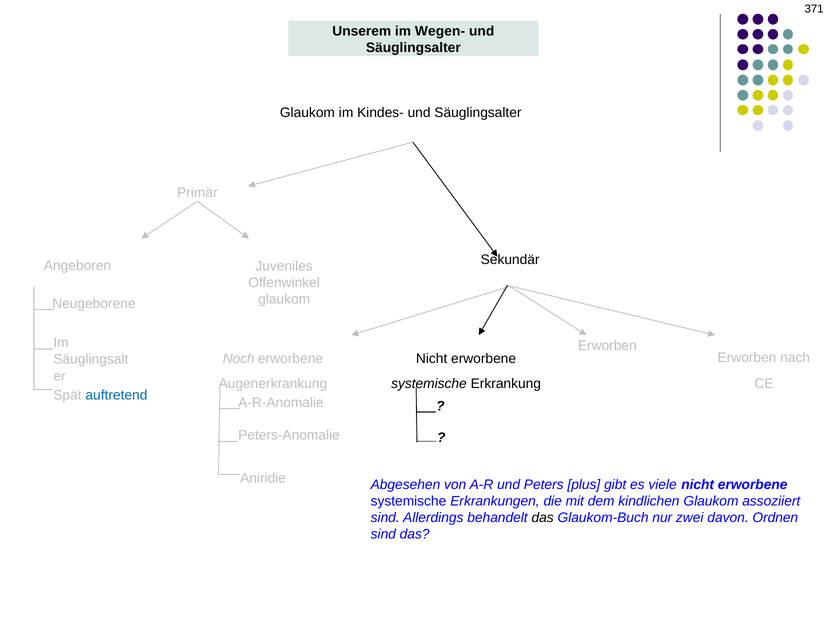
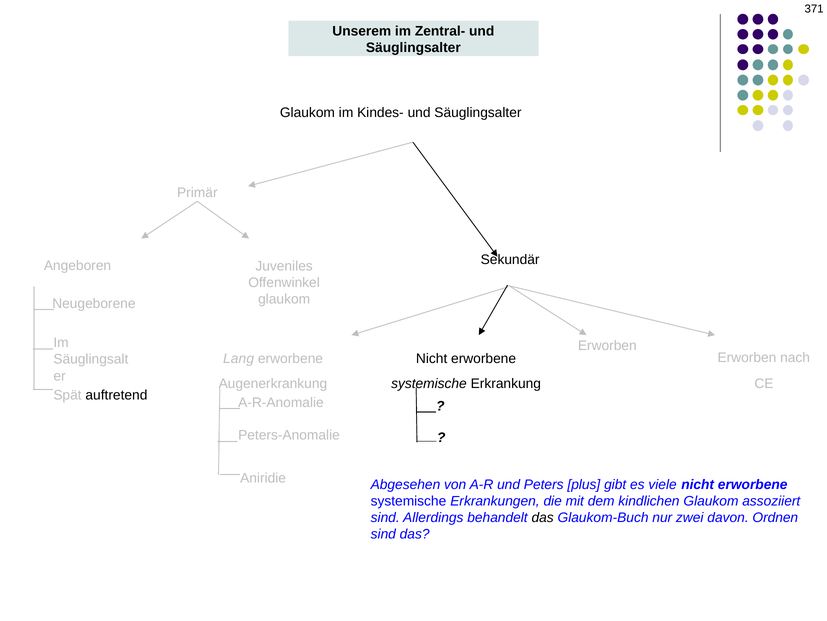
Wegen-: Wegen- -> Zentral- (440, 31)
Noch: Noch -> Lang (239, 358)
auftretend colour: blue -> black (116, 395)
